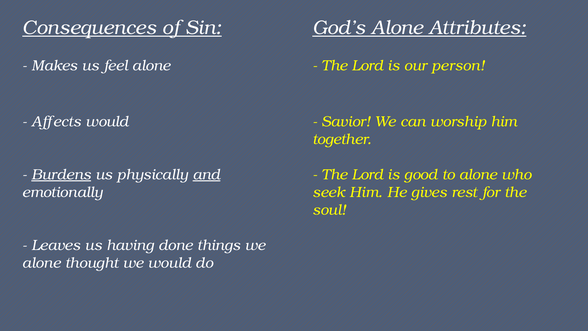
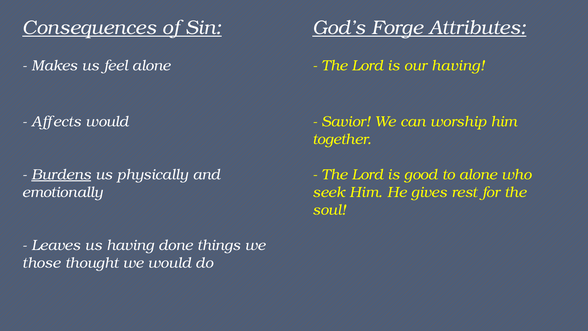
God’s Alone: Alone -> Forge (397, 28)
our person: person -> having (458, 66)
and underline: present -> none (207, 174)
alone: alone -> those (41, 263)
